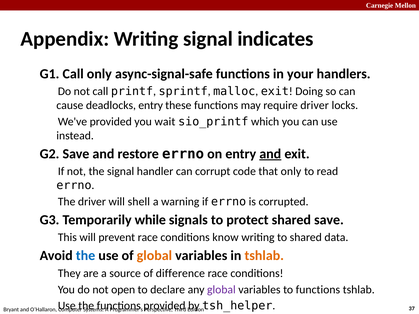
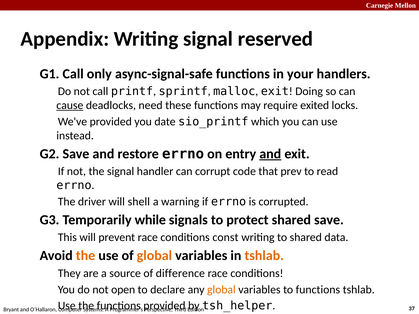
indicates: indicates -> reserved (275, 39)
cause underline: none -> present (70, 105)
deadlocks entry: entry -> need (151, 105)
require driver: driver -> exited (315, 105)
wait: wait -> date (165, 122)
that only: only -> prev (291, 171)
know: know -> const (225, 238)
the colour: blue -> orange (86, 256)
global colour: purple -> orange (221, 290)
